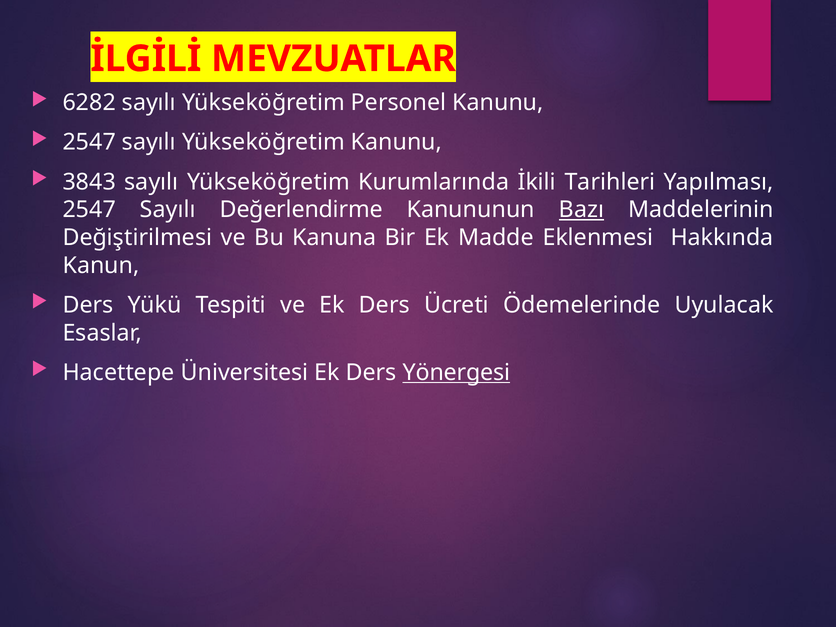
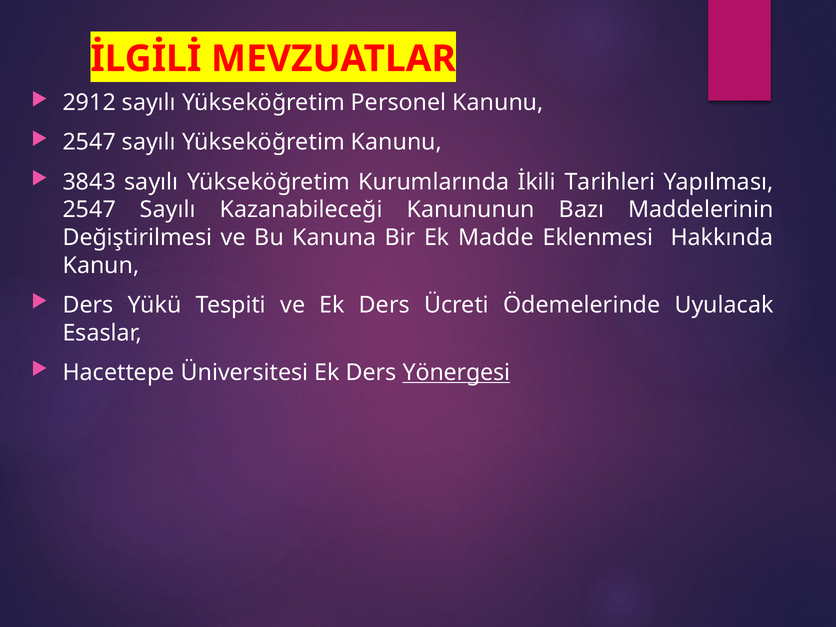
6282: 6282 -> 2912 (89, 103)
Değerlendirme: Değerlendirme -> Kazanabileceği (301, 210)
Bazı underline: present -> none (582, 210)
